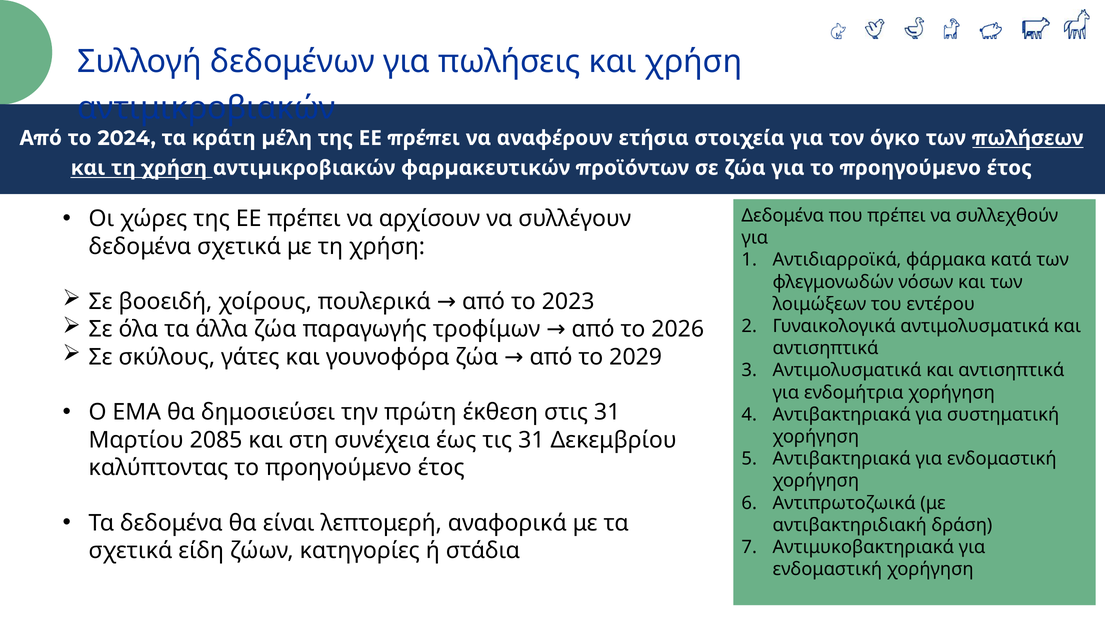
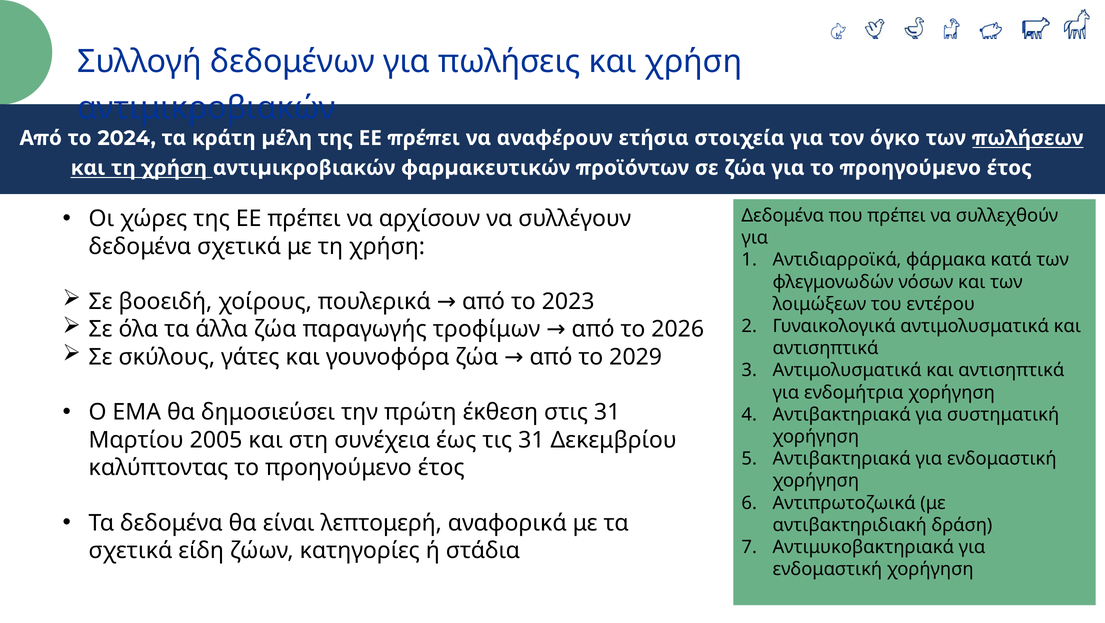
2085: 2085 -> 2005 (216, 440)
